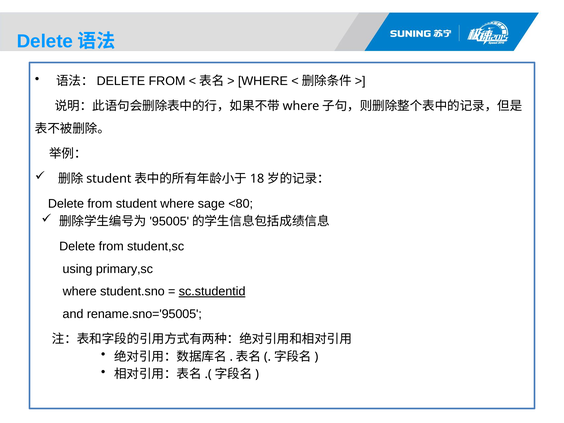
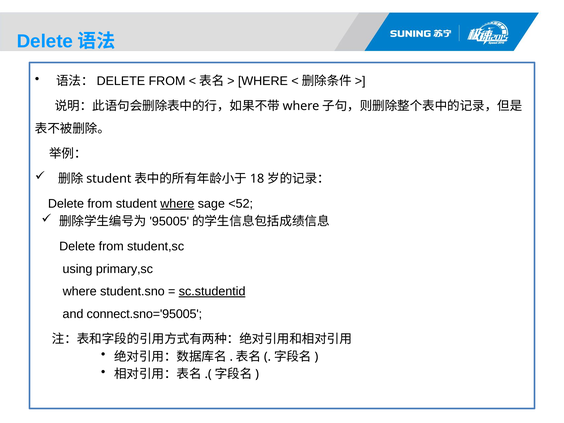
where underline: none -> present (177, 204)
<80: <80 -> <52 (241, 204)
rename.sno='95005: rename.sno='95005 -> connect.sno='95005 (144, 314)
